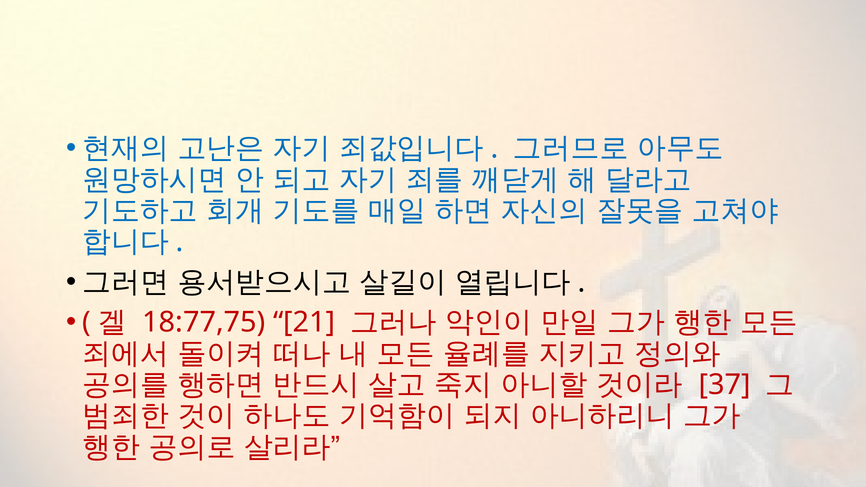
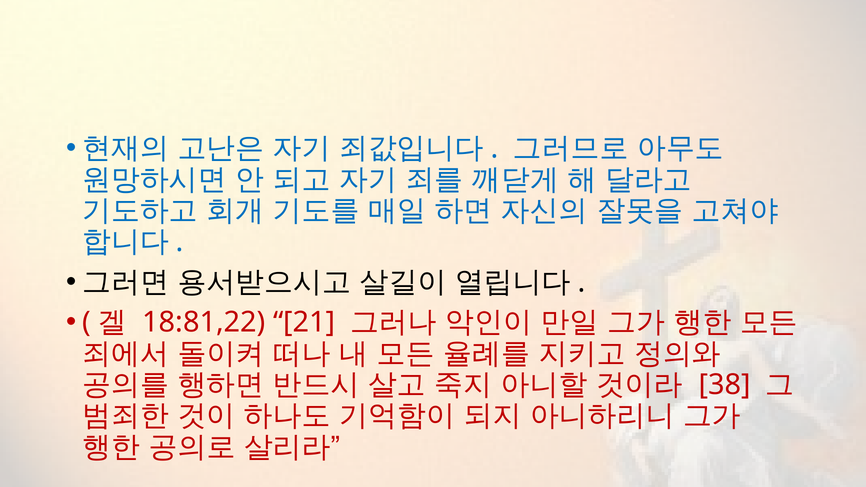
18:77,75: 18:77,75 -> 18:81,22 (204, 322)
37: 37 -> 38 (725, 385)
